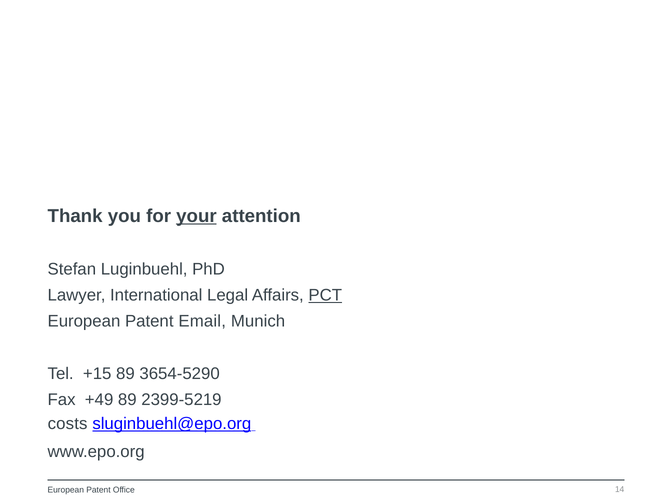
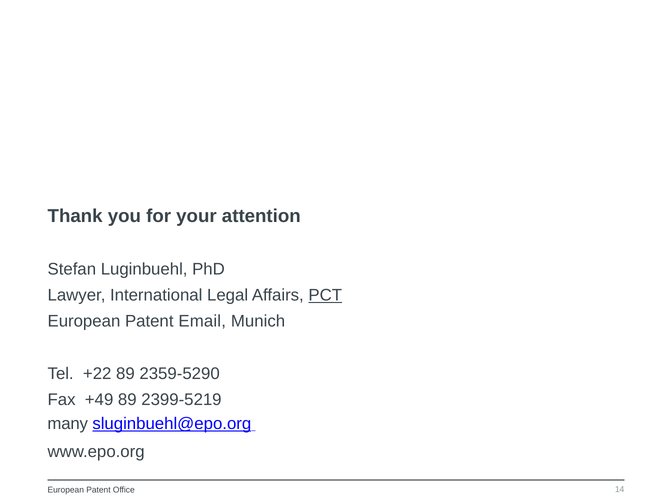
your underline: present -> none (196, 216)
+15: +15 -> +22 (97, 374)
3654-5290: 3654-5290 -> 2359-5290 (180, 374)
costs: costs -> many (68, 424)
